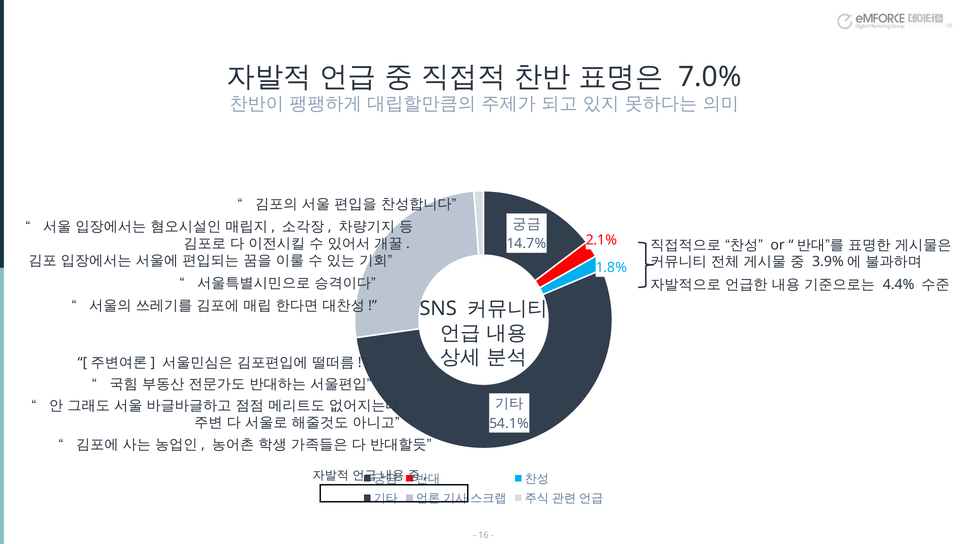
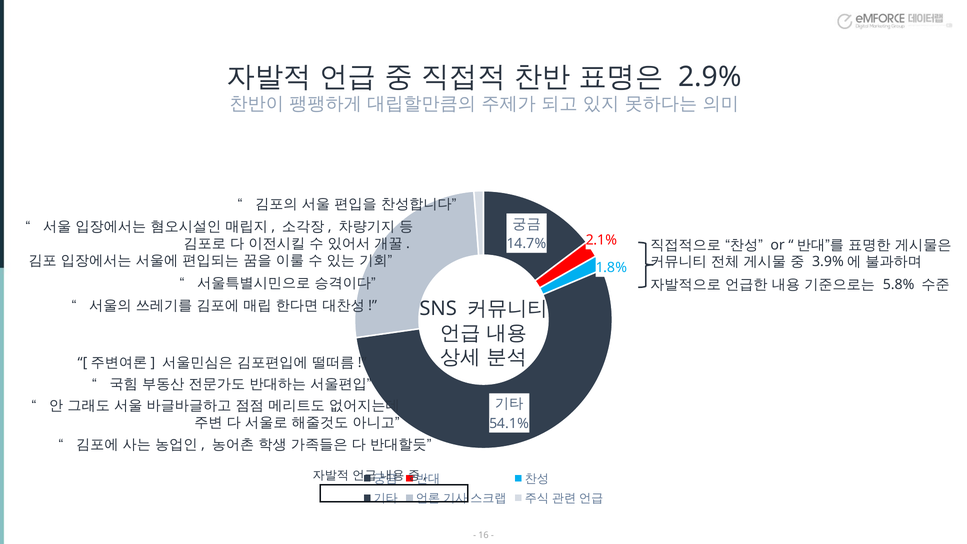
7.0%: 7.0% -> 2.9% (710, 77)
4.4%: 4.4% -> 5.8% (899, 285)
